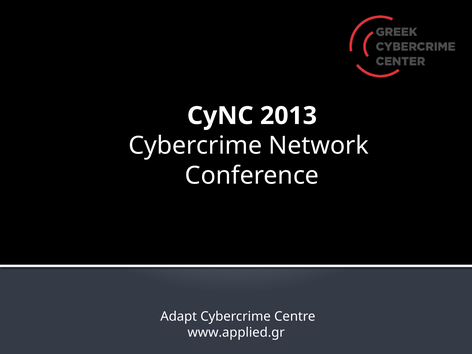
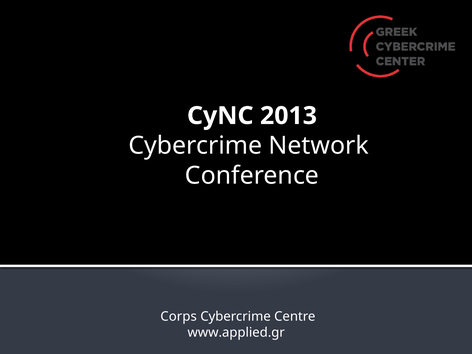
Adapt: Adapt -> Corps (179, 317)
